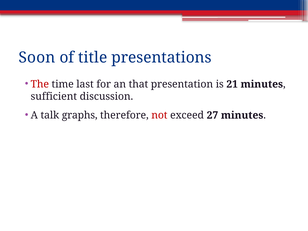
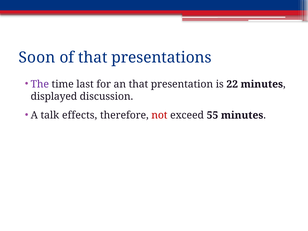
of title: title -> that (93, 58)
The colour: red -> purple (40, 84)
21: 21 -> 22 (232, 84)
sufficient: sufficient -> displayed (54, 97)
graphs: graphs -> effects (80, 115)
27: 27 -> 55 (212, 115)
